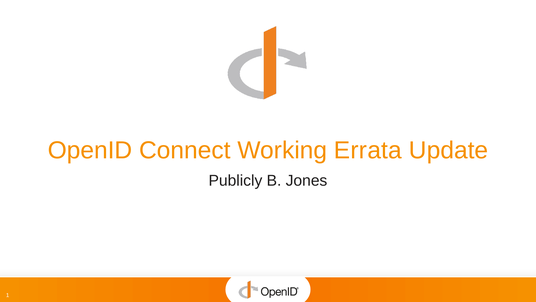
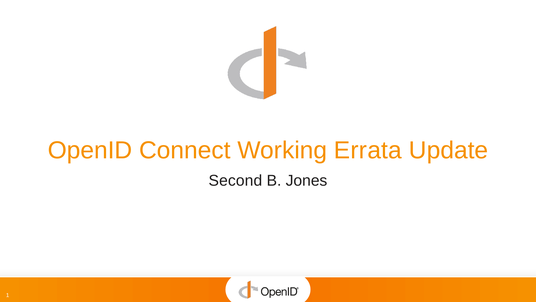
Publicly: Publicly -> Second (235, 180)
